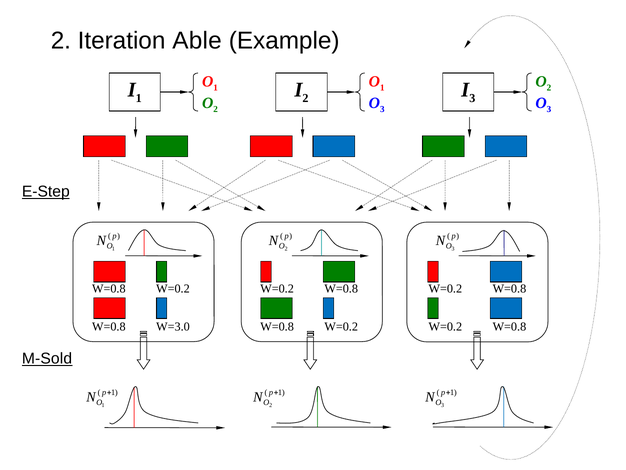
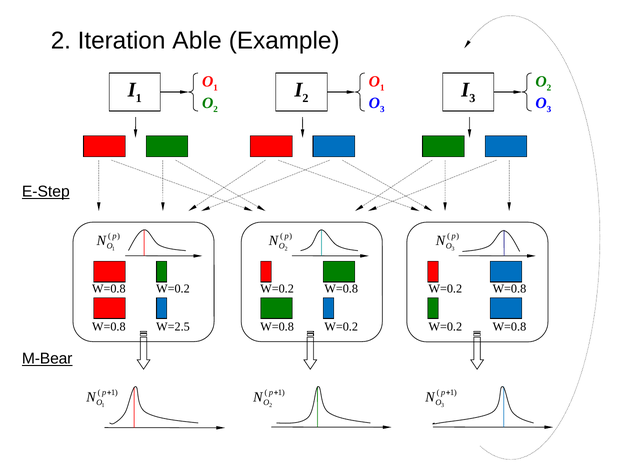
W=3.0: W=3.0 -> W=2.5 (173, 326)
M-Sold: M-Sold -> M-Bear (47, 358)
